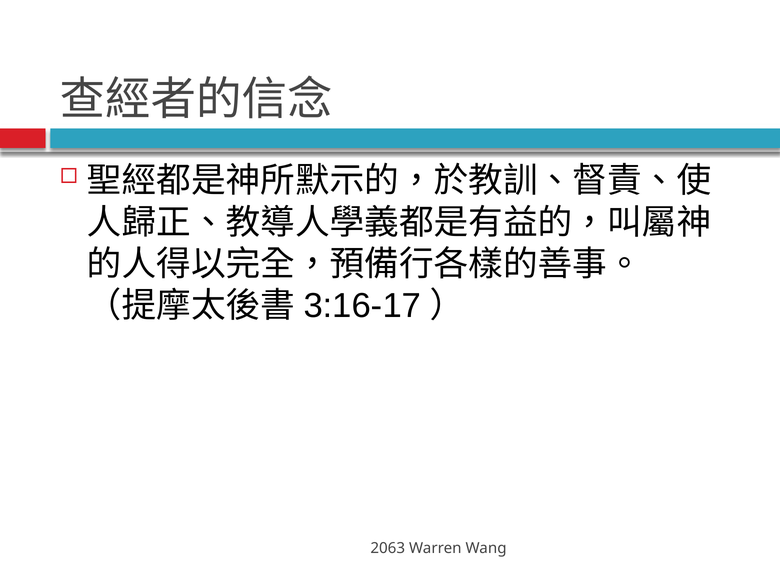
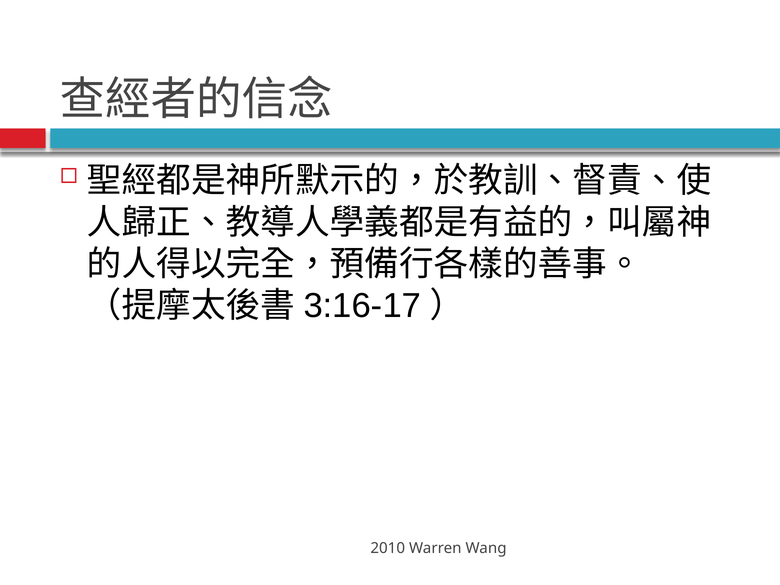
2063: 2063 -> 2010 (388, 548)
